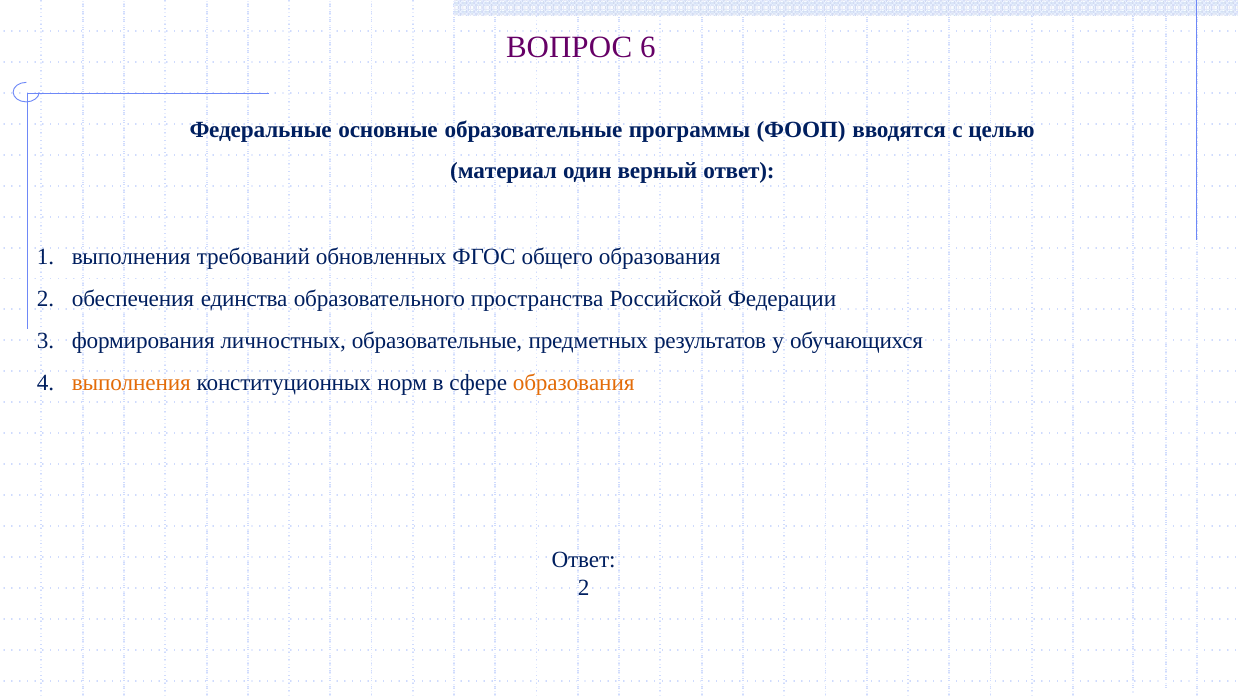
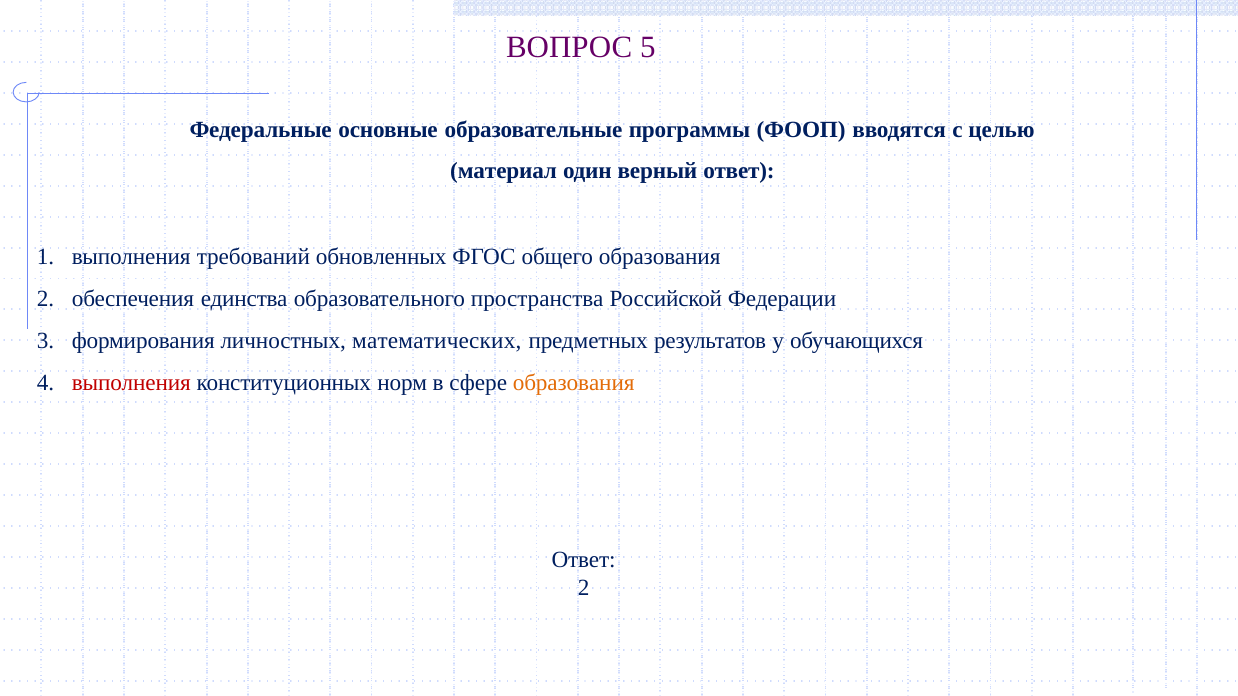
6: 6 -> 5 (648, 48)
личностных образовательные: образовательные -> математических (437, 341)
выполнения colour: orange -> red (131, 383)
